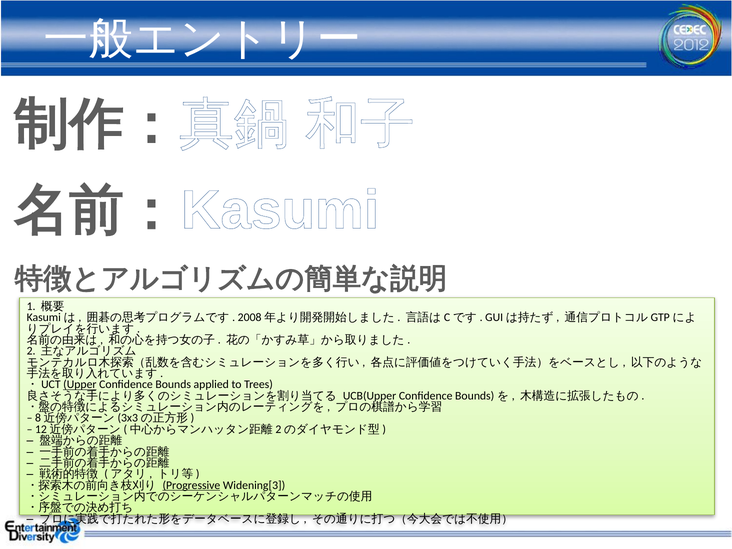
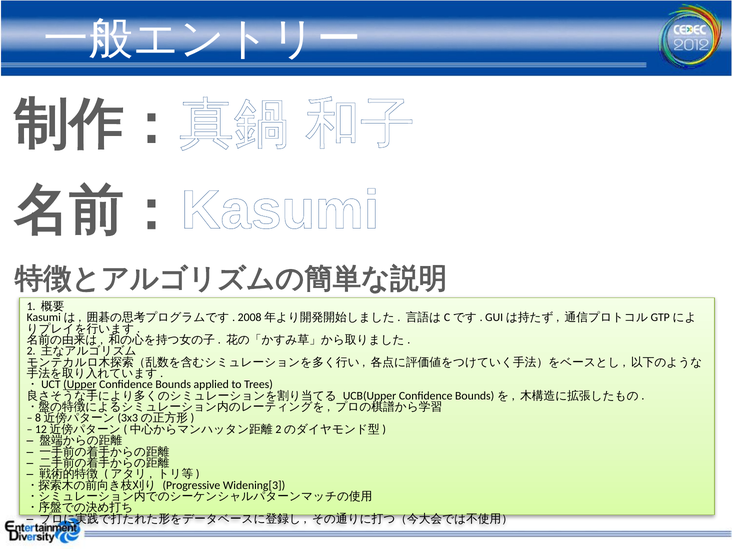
Progressive underline: present -> none (191, 485)
